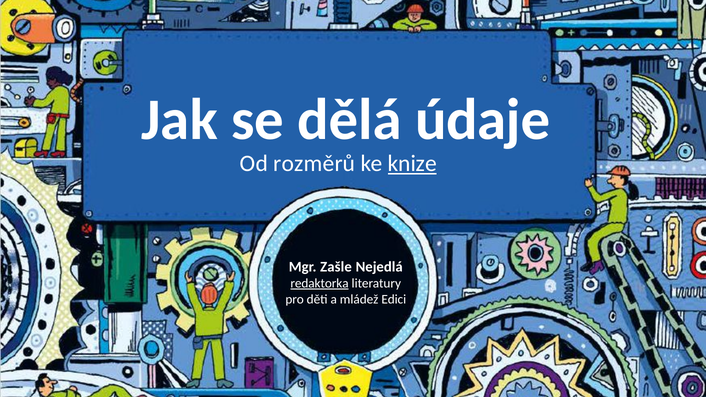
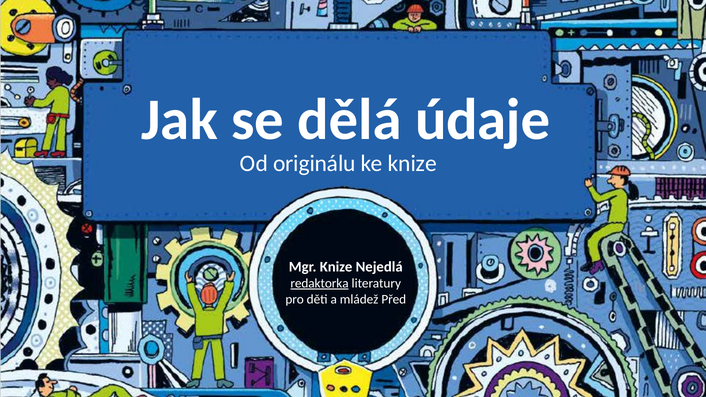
rozměrů: rozměrů -> originálu (314, 164)
knize underline: present -> none (412, 164)
Mgr Zašle: Zašle -> Knize (336, 267)
Edici: Edici -> Před (394, 299)
